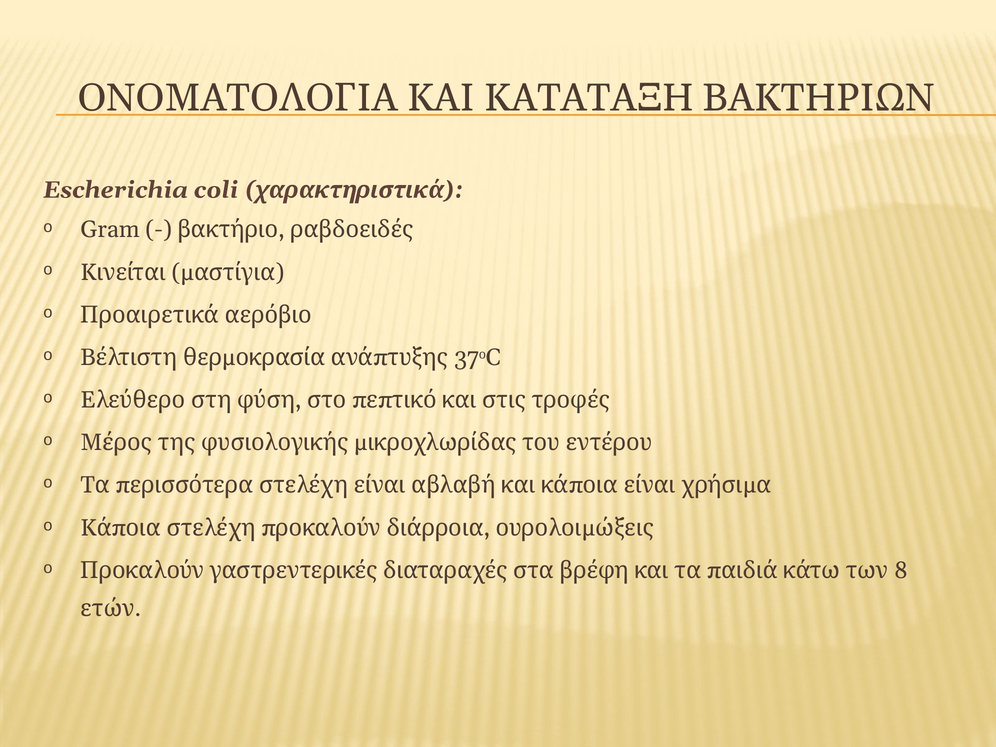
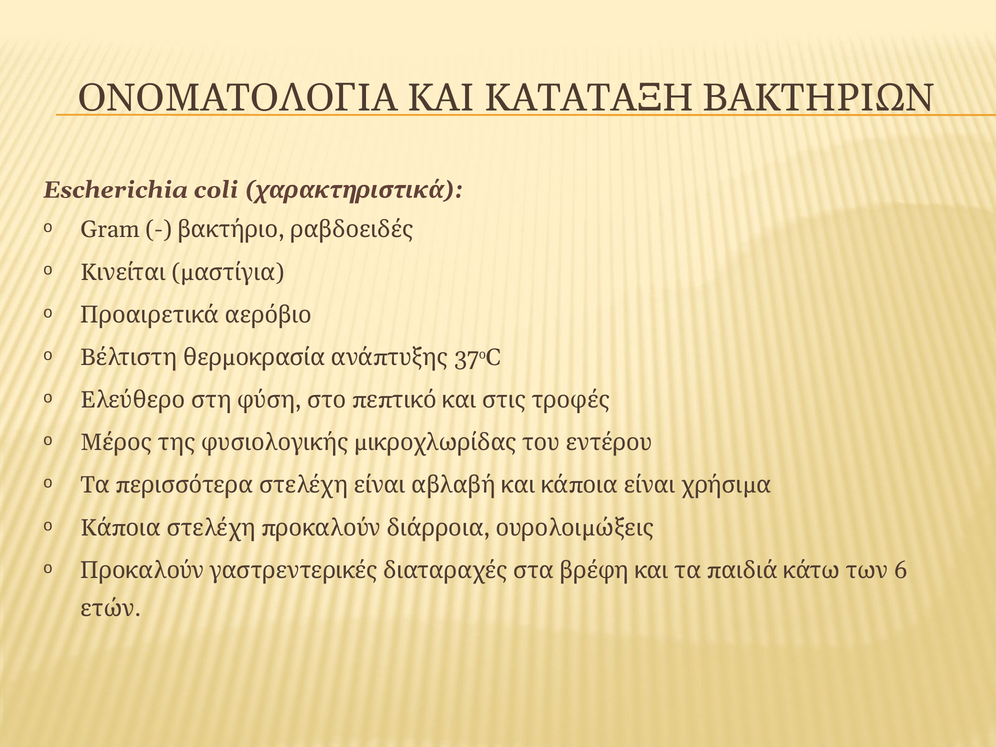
8: 8 -> 6 (901, 570)
